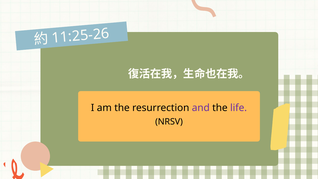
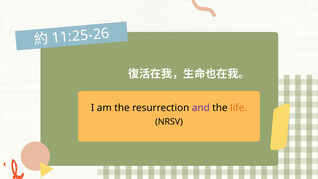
life colour: purple -> orange (239, 108)
